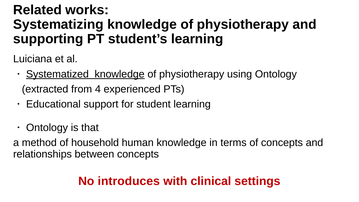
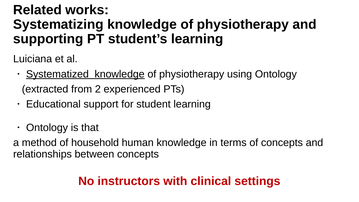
4: 4 -> 2 (98, 89)
introduces: introduces -> instructors (129, 181)
